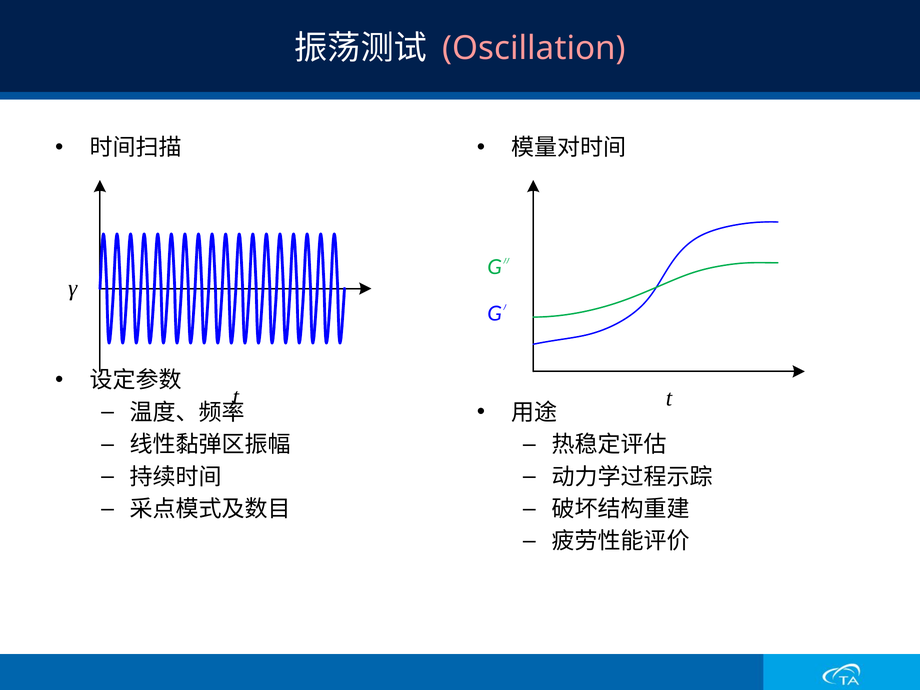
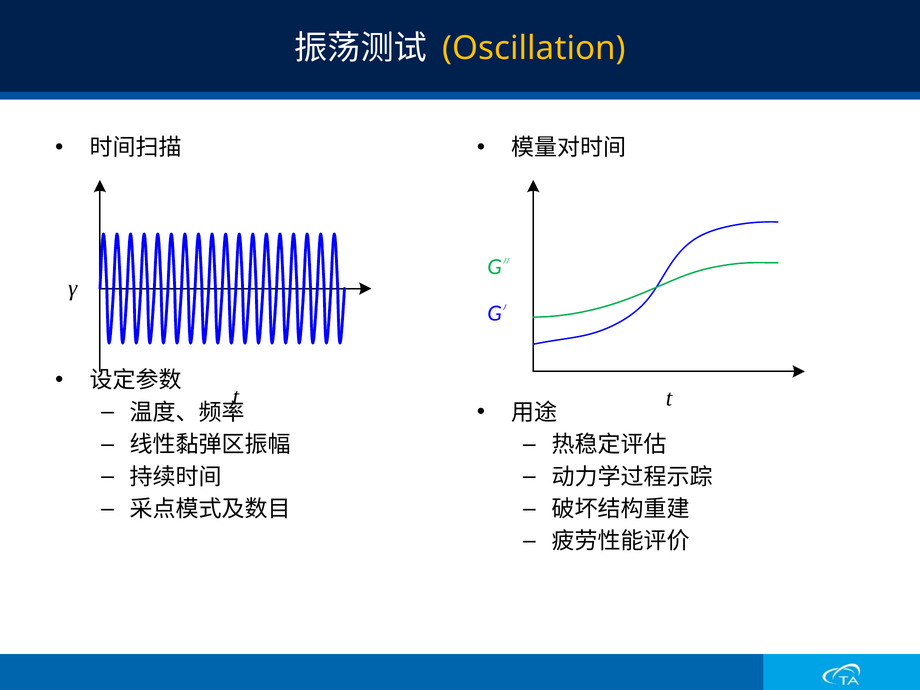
Oscillation colour: pink -> yellow (534, 48)
